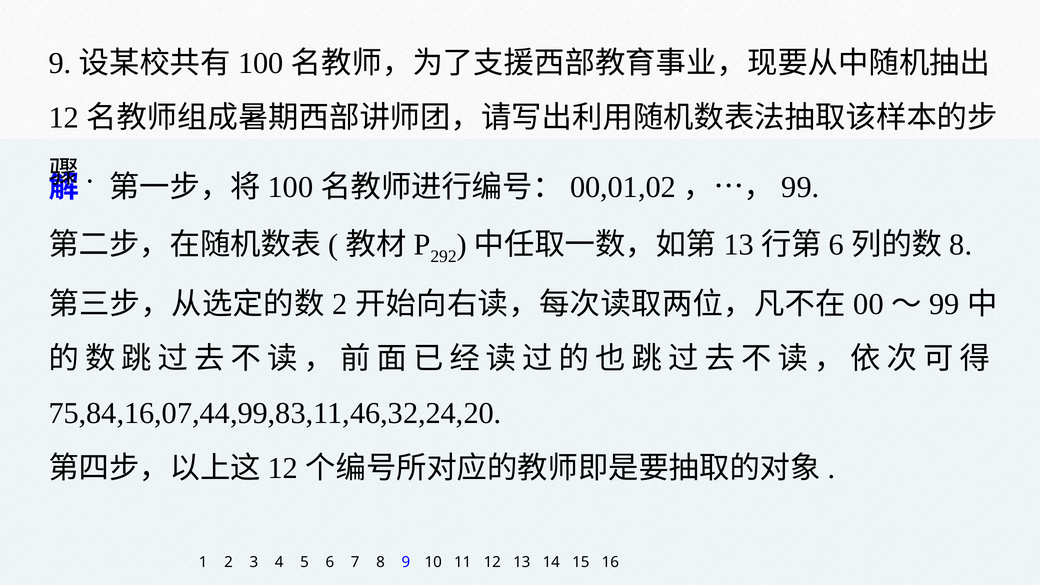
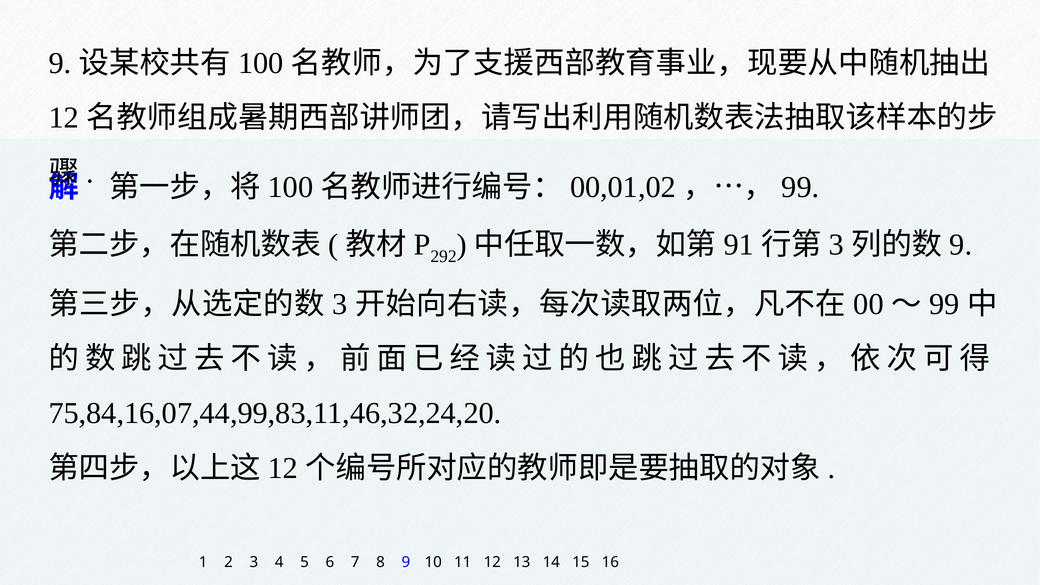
13: 13 -> 91 (739, 245)
6: 6 -> 3 (837, 245)
8: 8 -> 9 (961, 245)
2: 2 -> 3 (340, 304)
